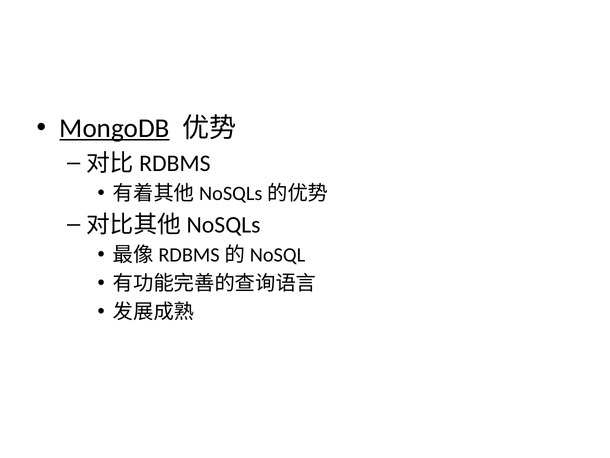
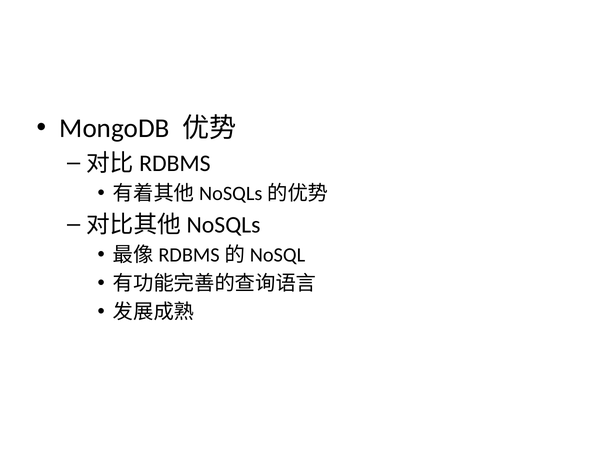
MongoDB underline: present -> none (115, 128)
